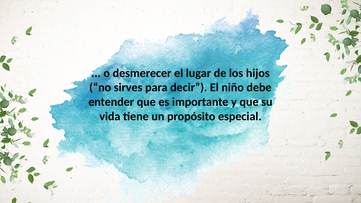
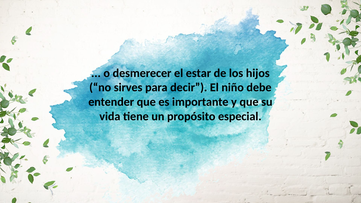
lugar: lugar -> estar (198, 73)
